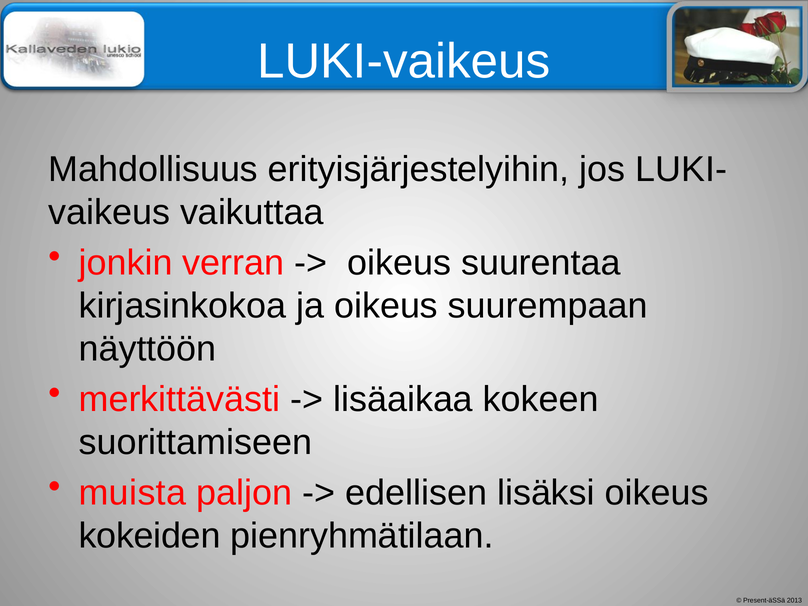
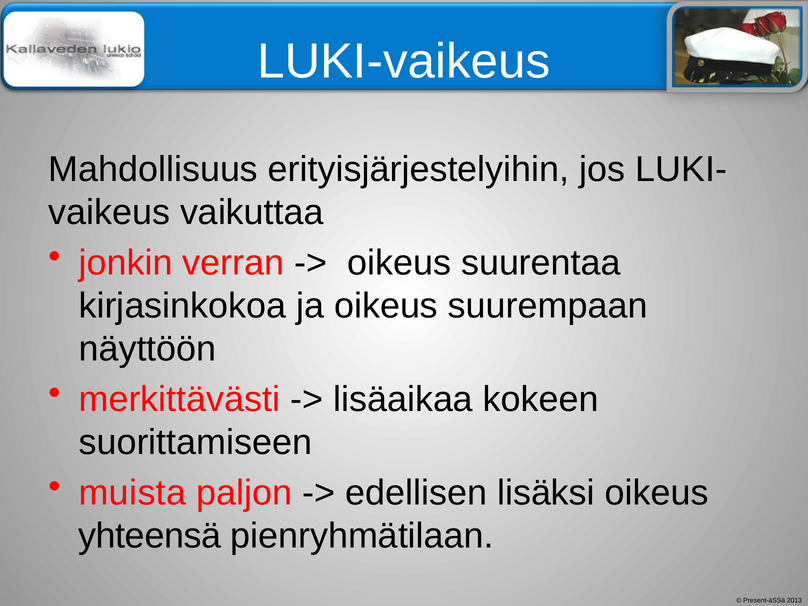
kokeiden: kokeiden -> yhteensä (150, 536)
